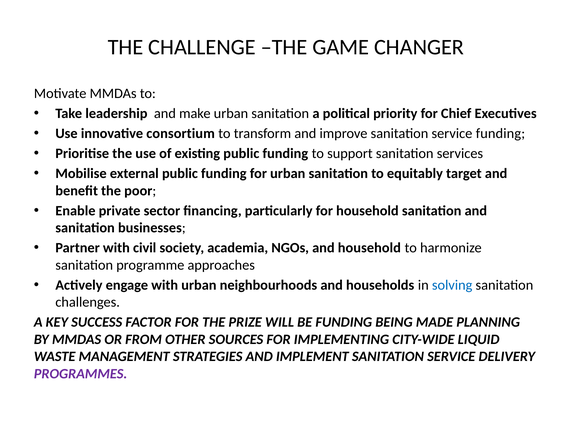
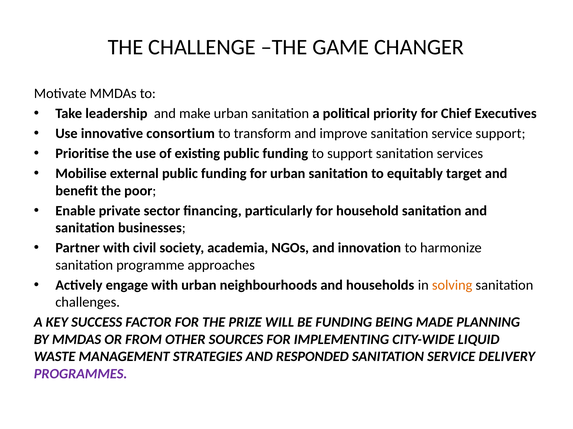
service funding: funding -> support (500, 134)
and household: household -> innovation (369, 248)
solving colour: blue -> orange (452, 286)
IMPLEMENT: IMPLEMENT -> RESPONDED (312, 357)
